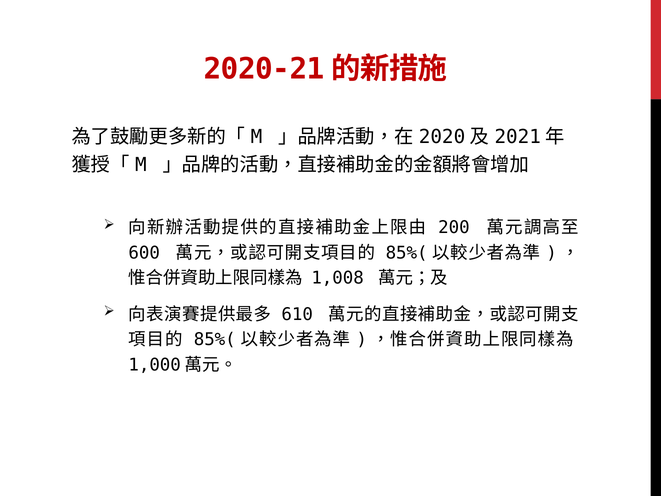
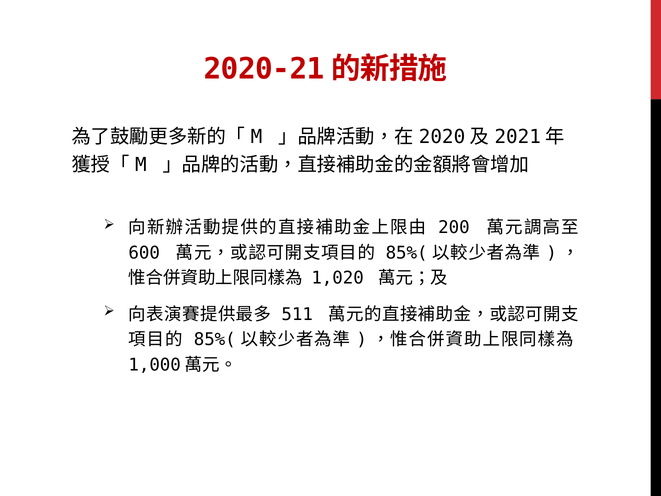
1,008: 1,008 -> 1,020 (338, 278)
610: 610 -> 511 (297, 314)
